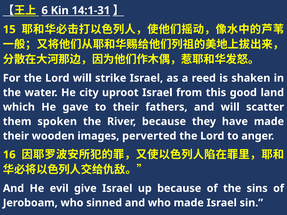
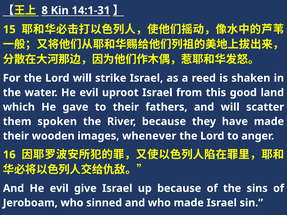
6: 6 -> 8 (45, 11)
water He city: city -> evil (89, 93)
perverted: perverted -> whenever (149, 136)
